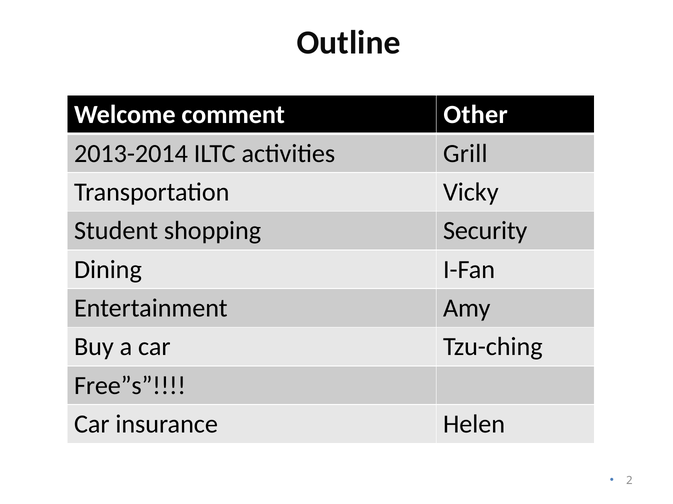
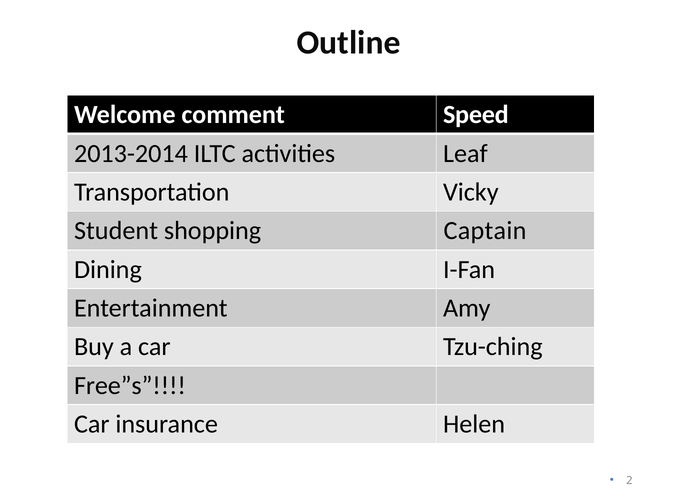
Other: Other -> Speed (476, 115)
Grill: Grill -> Leaf (465, 154)
Security: Security -> Captain (485, 231)
